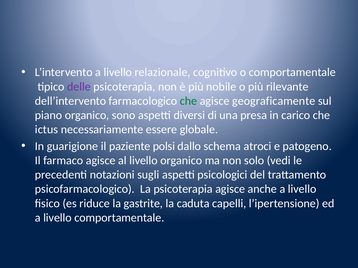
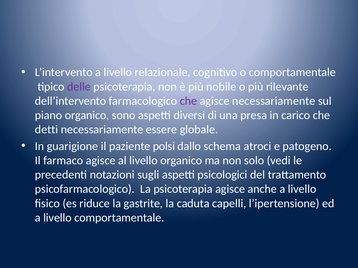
che colour: green -> purple (188, 101)
agisce geograficamente: geograficamente -> necessariamente (274, 101)
ictus: ictus -> detti (47, 130)
